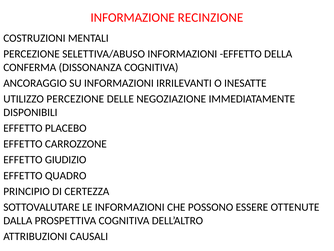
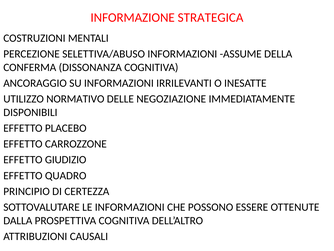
RECINZIONE: RECINZIONE -> STRATEGICA (211, 18)
INFORMAZIONI EFFETTO: EFFETTO -> ASSUME (241, 54)
UTILIZZO PERCEZIONE: PERCEZIONE -> NORMATIVO (75, 99)
